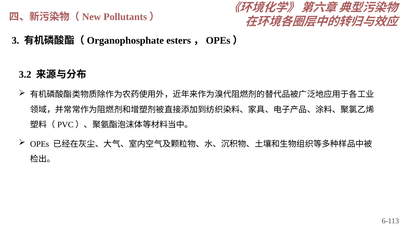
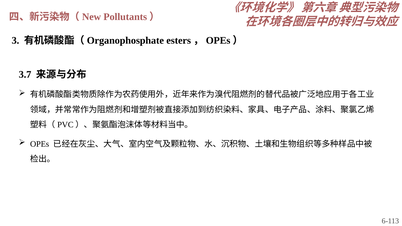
3.2: 3.2 -> 3.7 (25, 74)
